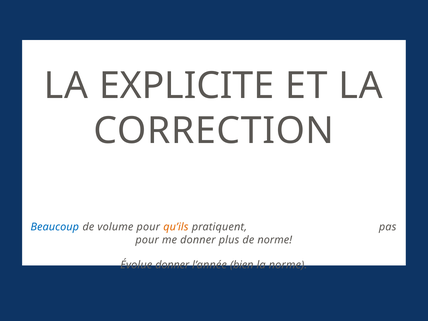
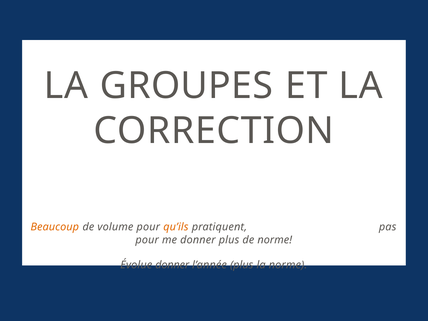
EXPLICITE: EXPLICITE -> GROUPES (186, 86)
Beaucoup colour: blue -> orange (55, 227)
l’année bien: bien -> plus (242, 265)
